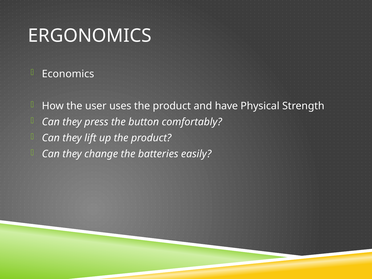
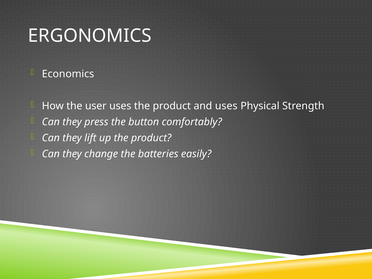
and have: have -> uses (226, 106)
